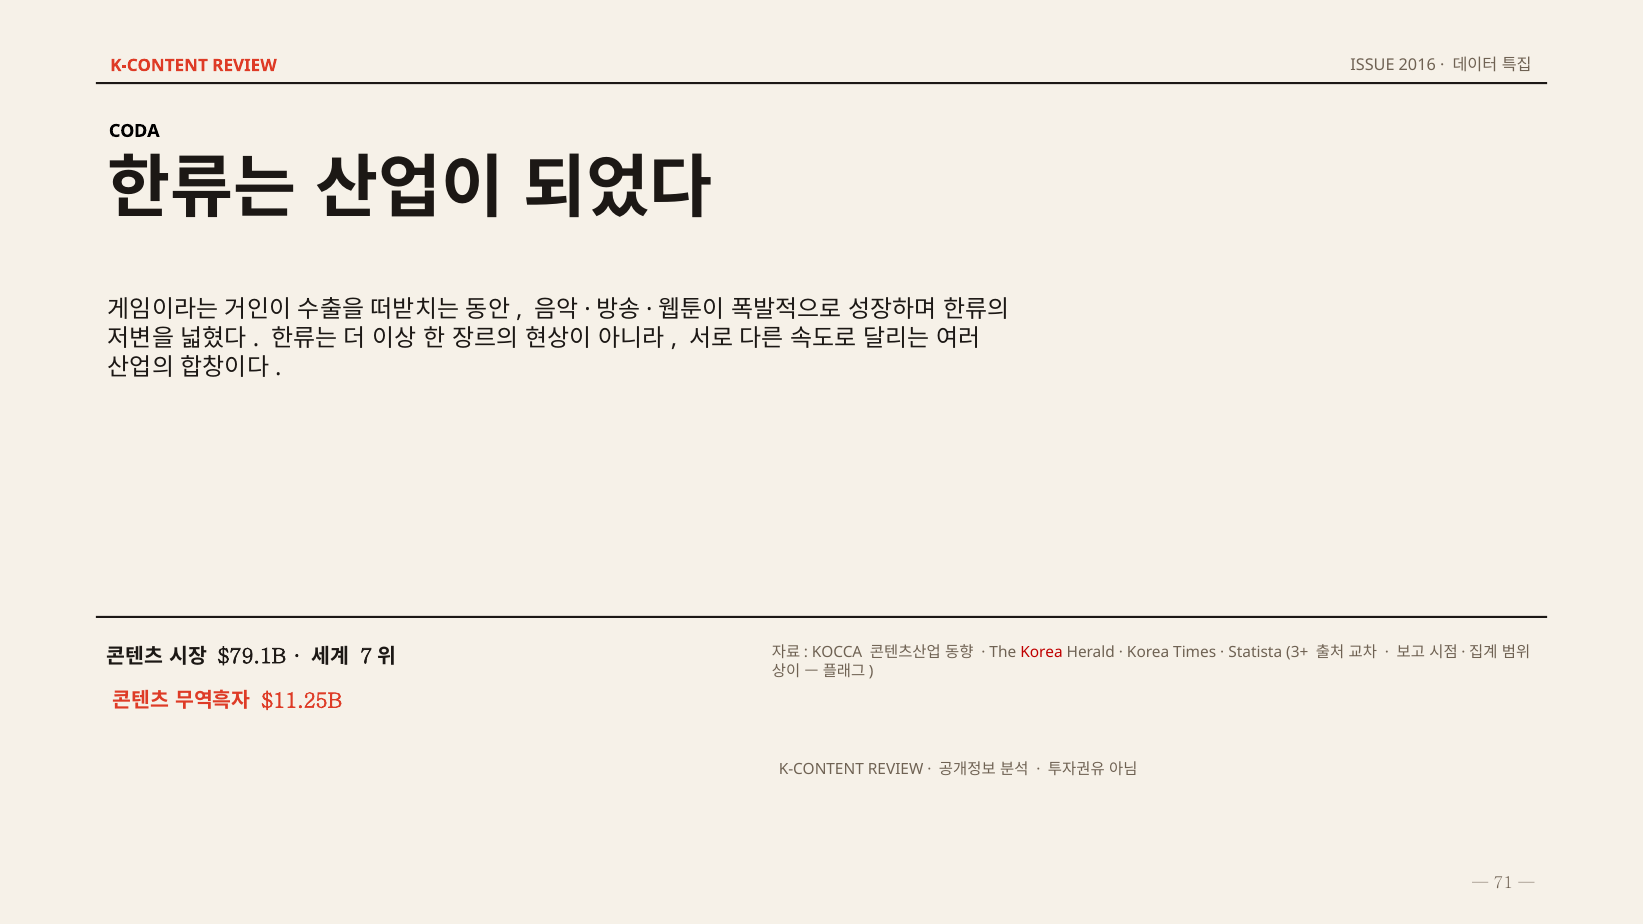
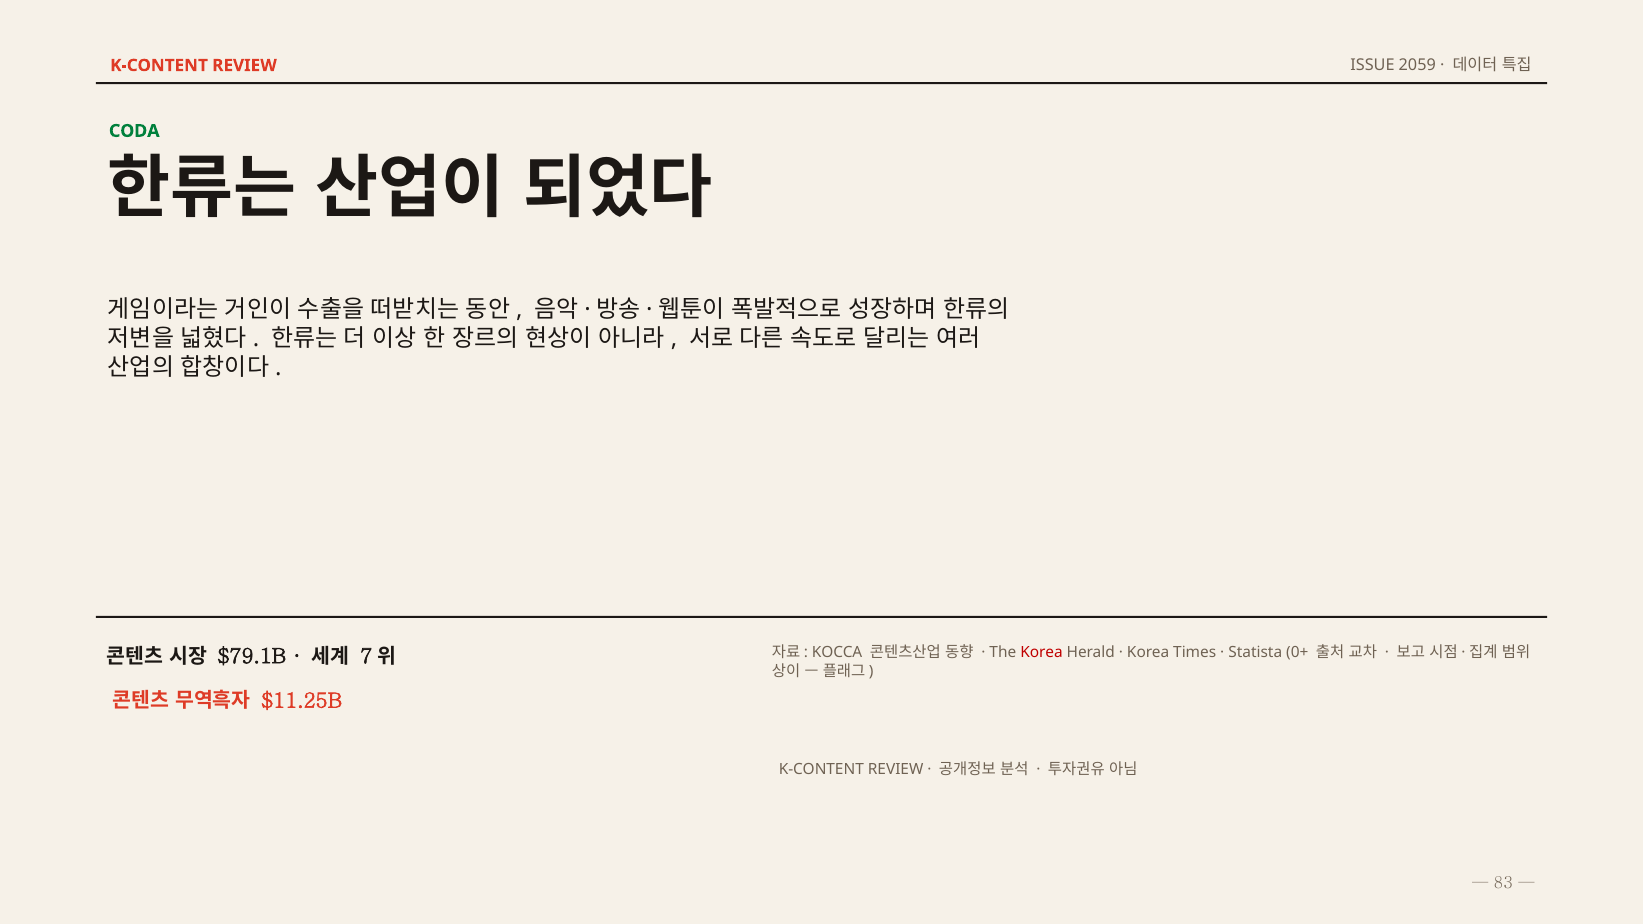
2016: 2016 -> 2059 (1417, 65)
CODA colour: black -> green (134, 131)
3+: 3+ -> 0+ (1297, 653)
71: 71 -> 83 (1503, 883)
